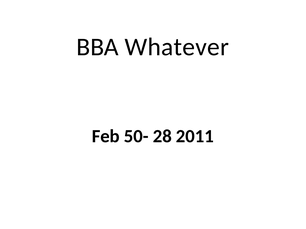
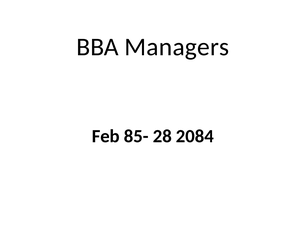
Whatever: Whatever -> Managers (177, 47)
50-: 50- -> 85- (136, 136)
2011: 2011 -> 2084 (195, 136)
